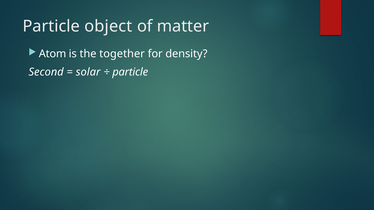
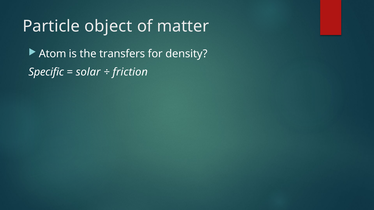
together: together -> transfers (122, 54)
Second: Second -> Specific (46, 72)
particle: particle -> friction (130, 72)
